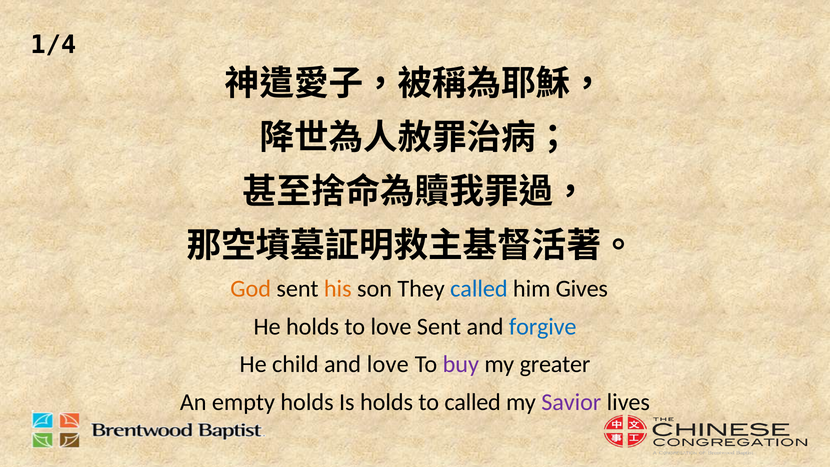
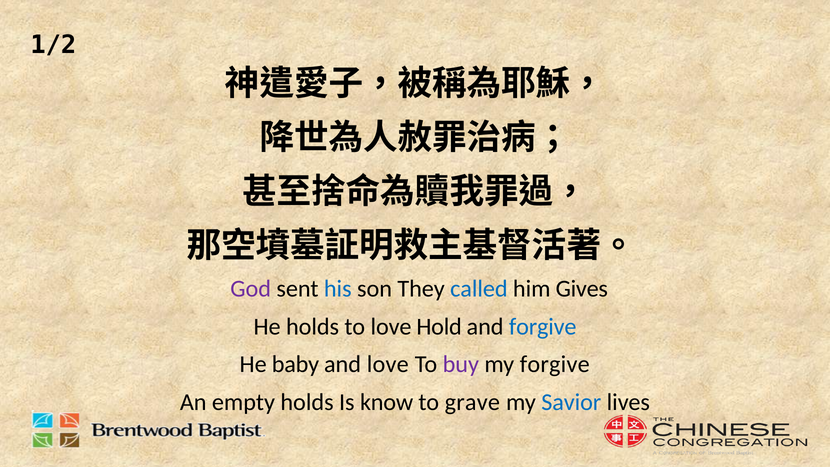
1/4: 1/4 -> 1/2 (53, 45)
God colour: orange -> purple (251, 289)
his colour: orange -> blue (338, 289)
love Sent: Sent -> Hold (439, 327)
child: child -> baby (295, 364)
my greater: greater -> forgive (555, 364)
Is holds: holds -> know (387, 402)
to called: called -> grave (472, 402)
Savior colour: purple -> blue (571, 402)
